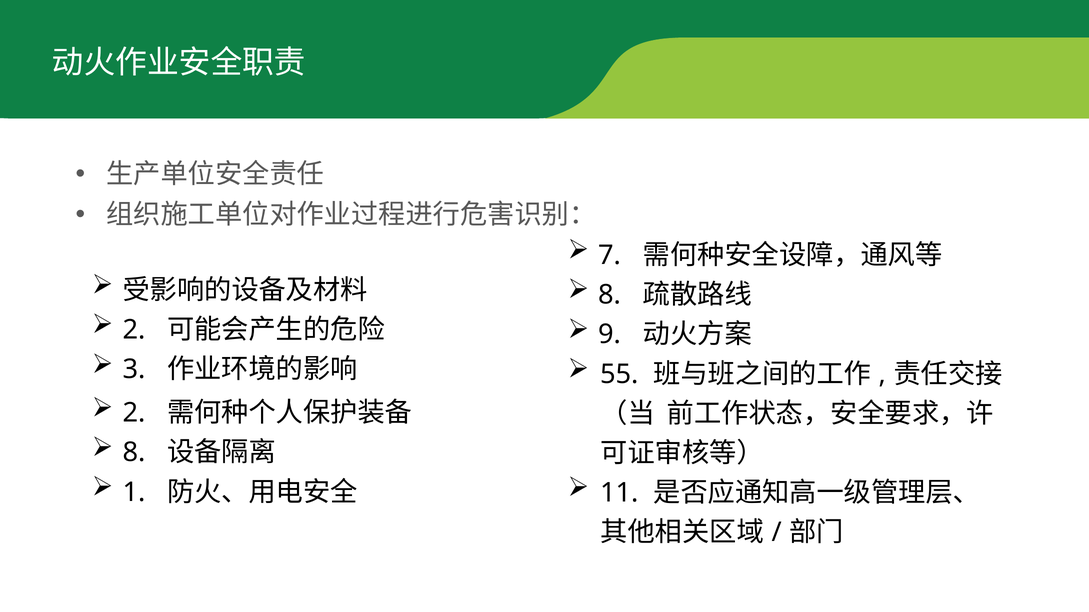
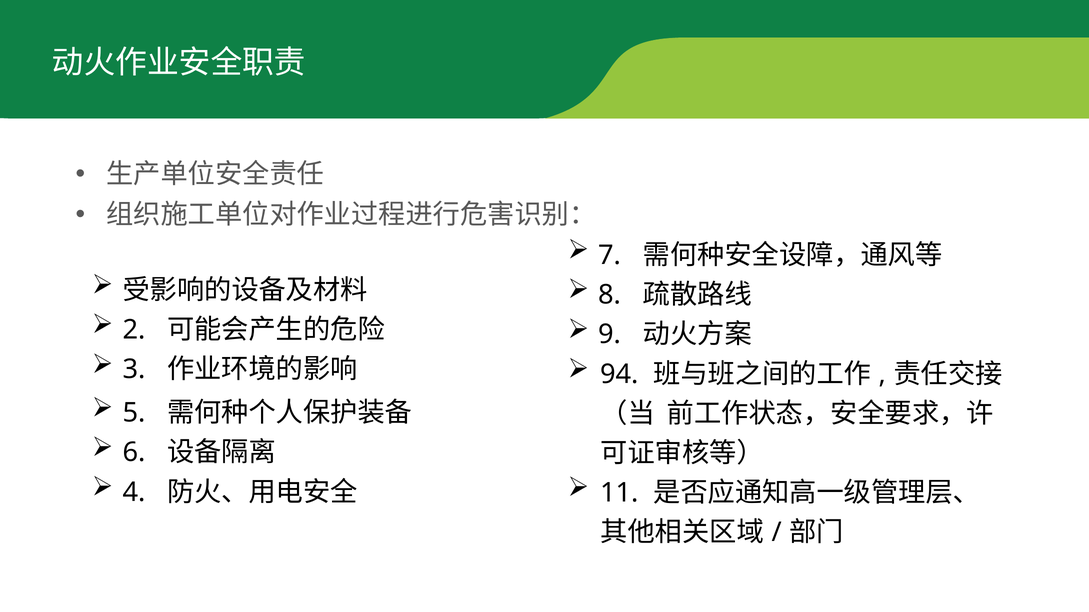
55: 55 -> 94 (620, 374)
2: 2 -> 5 (134, 413)
8: 8 -> 6 (134, 453)
1: 1 -> 4 (134, 493)
